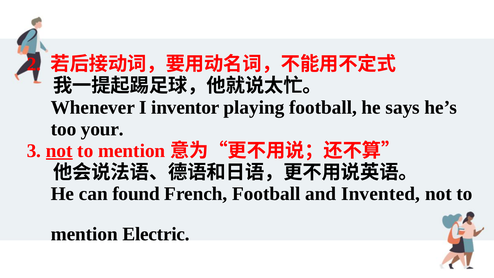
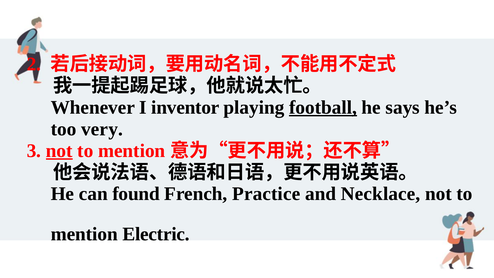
football underline: none -> present (323, 107)
your: your -> very (102, 129)
French Football: Football -> Practice (266, 194)
Invented: Invented -> Necklace (381, 194)
